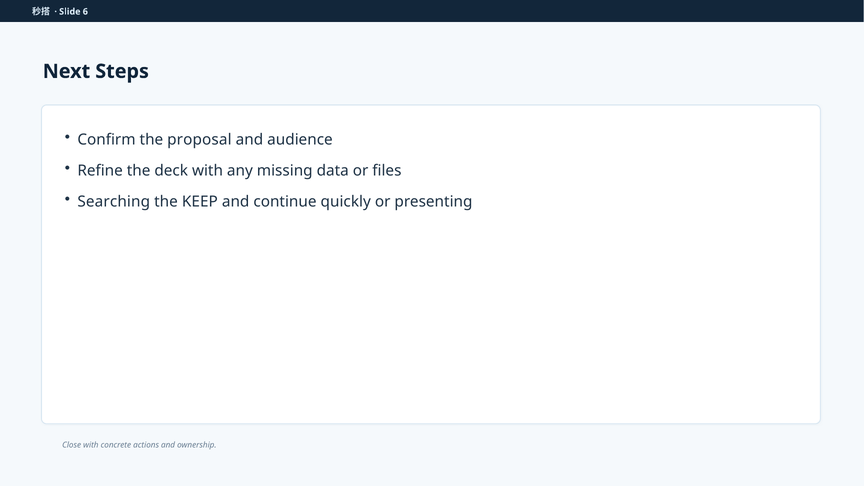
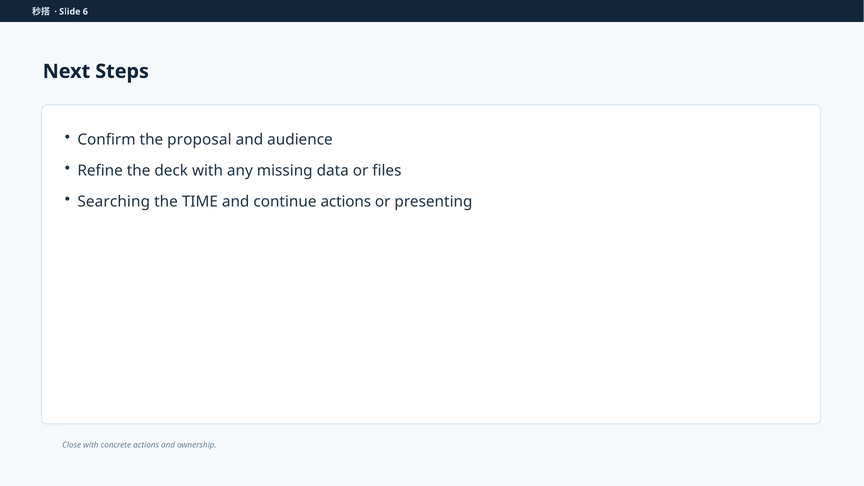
KEEP: KEEP -> TIME (200, 202)
continue quickly: quickly -> actions (346, 202)
